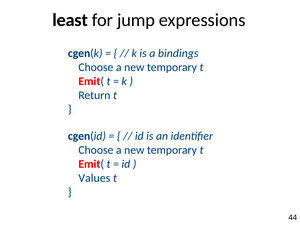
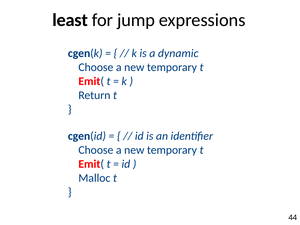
bindings: bindings -> dynamic (178, 53)
Values: Values -> Malloc (94, 178)
